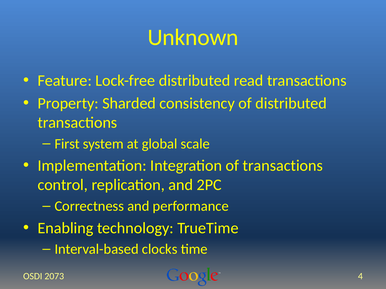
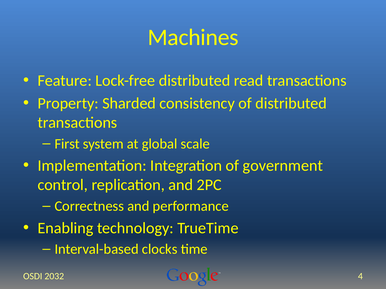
Unknown: Unknown -> Machines (193, 37)
of transactions: transactions -> government (283, 166)
2073: 2073 -> 2032 (54, 277)
